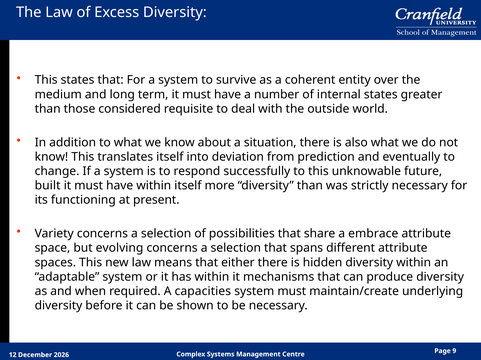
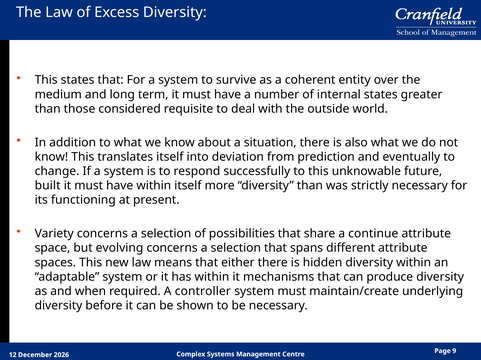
embrace: embrace -> continue (373, 234)
capacities: capacities -> controller (203, 292)
